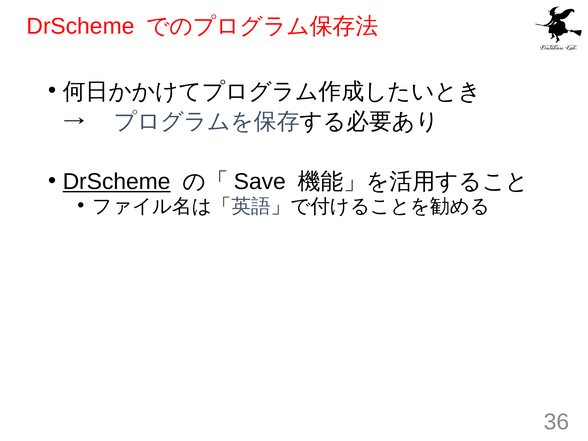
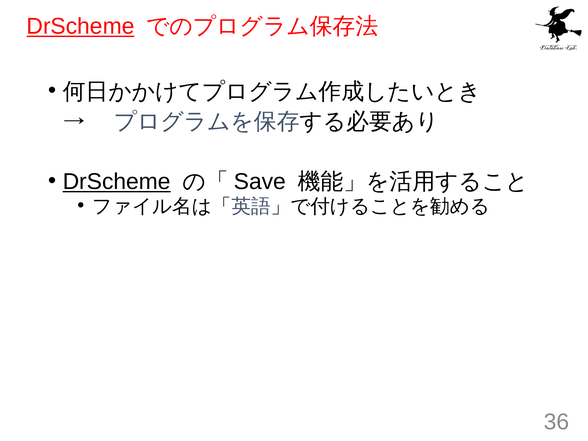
DrScheme underline: none -> present (81, 26)
